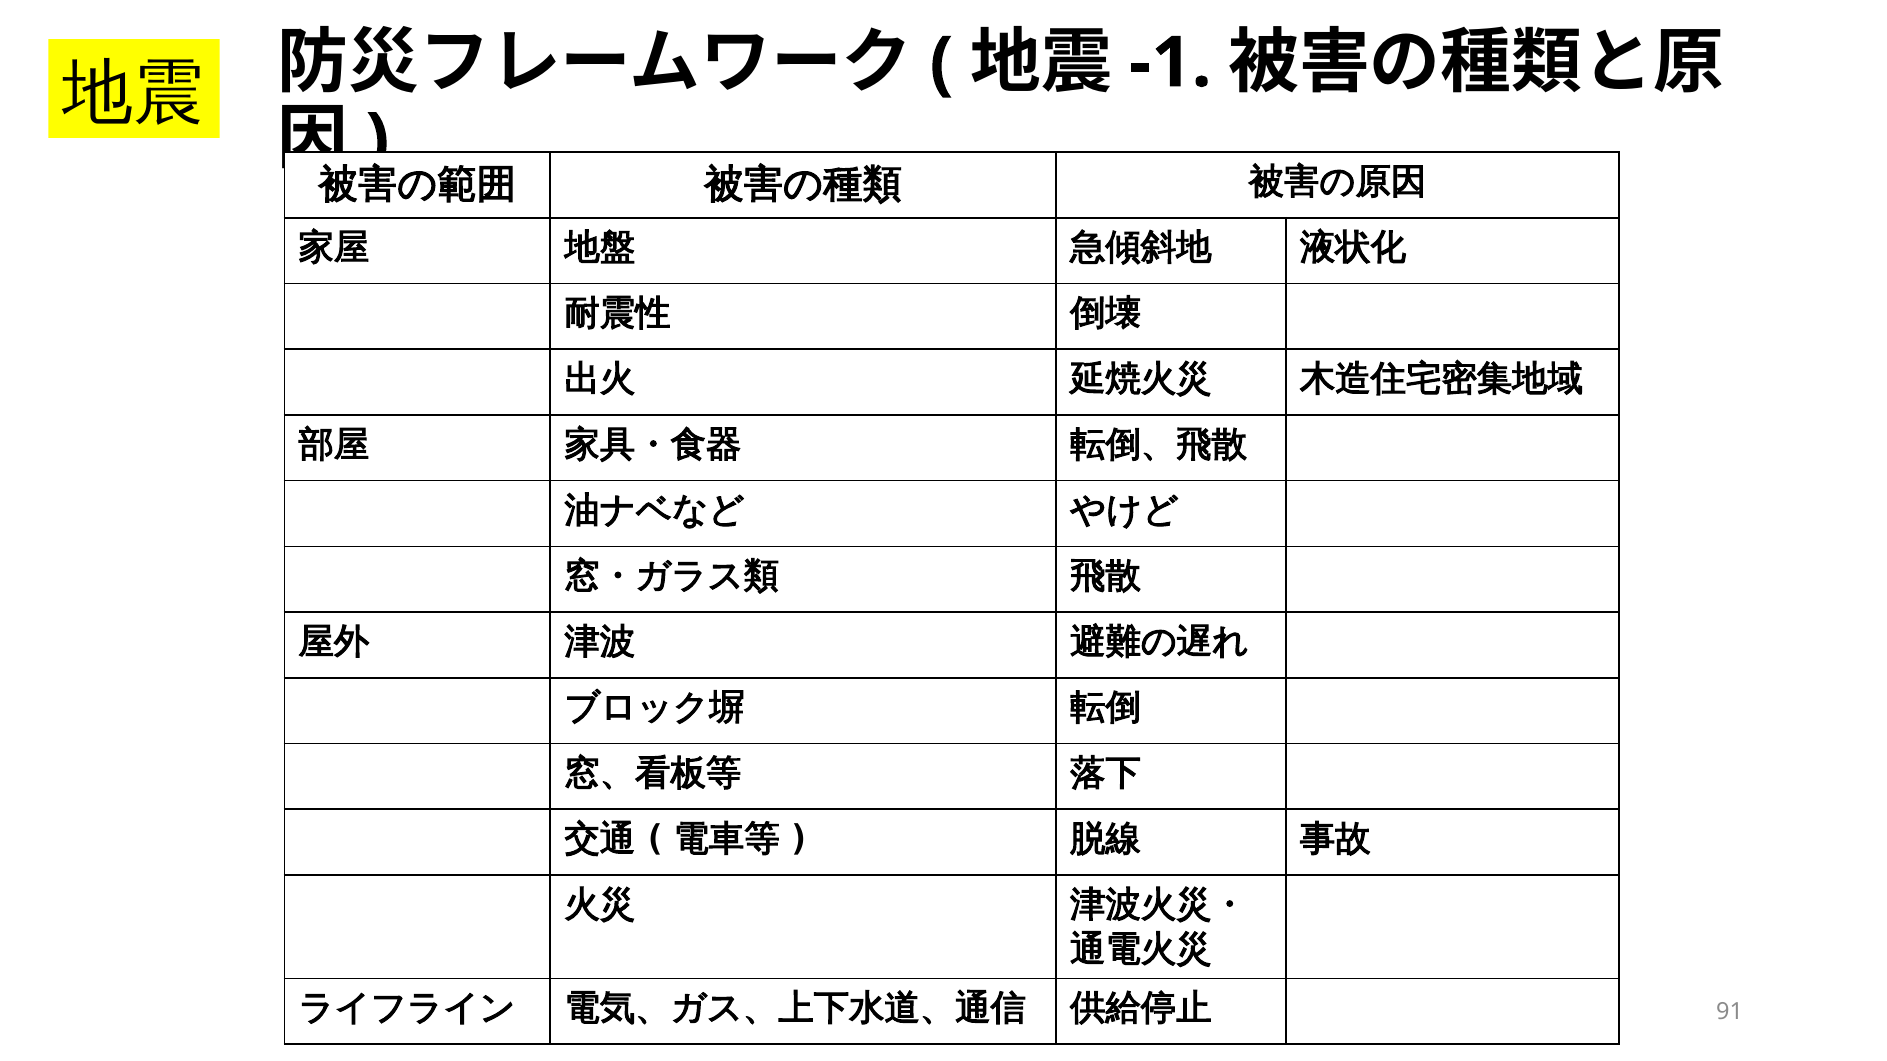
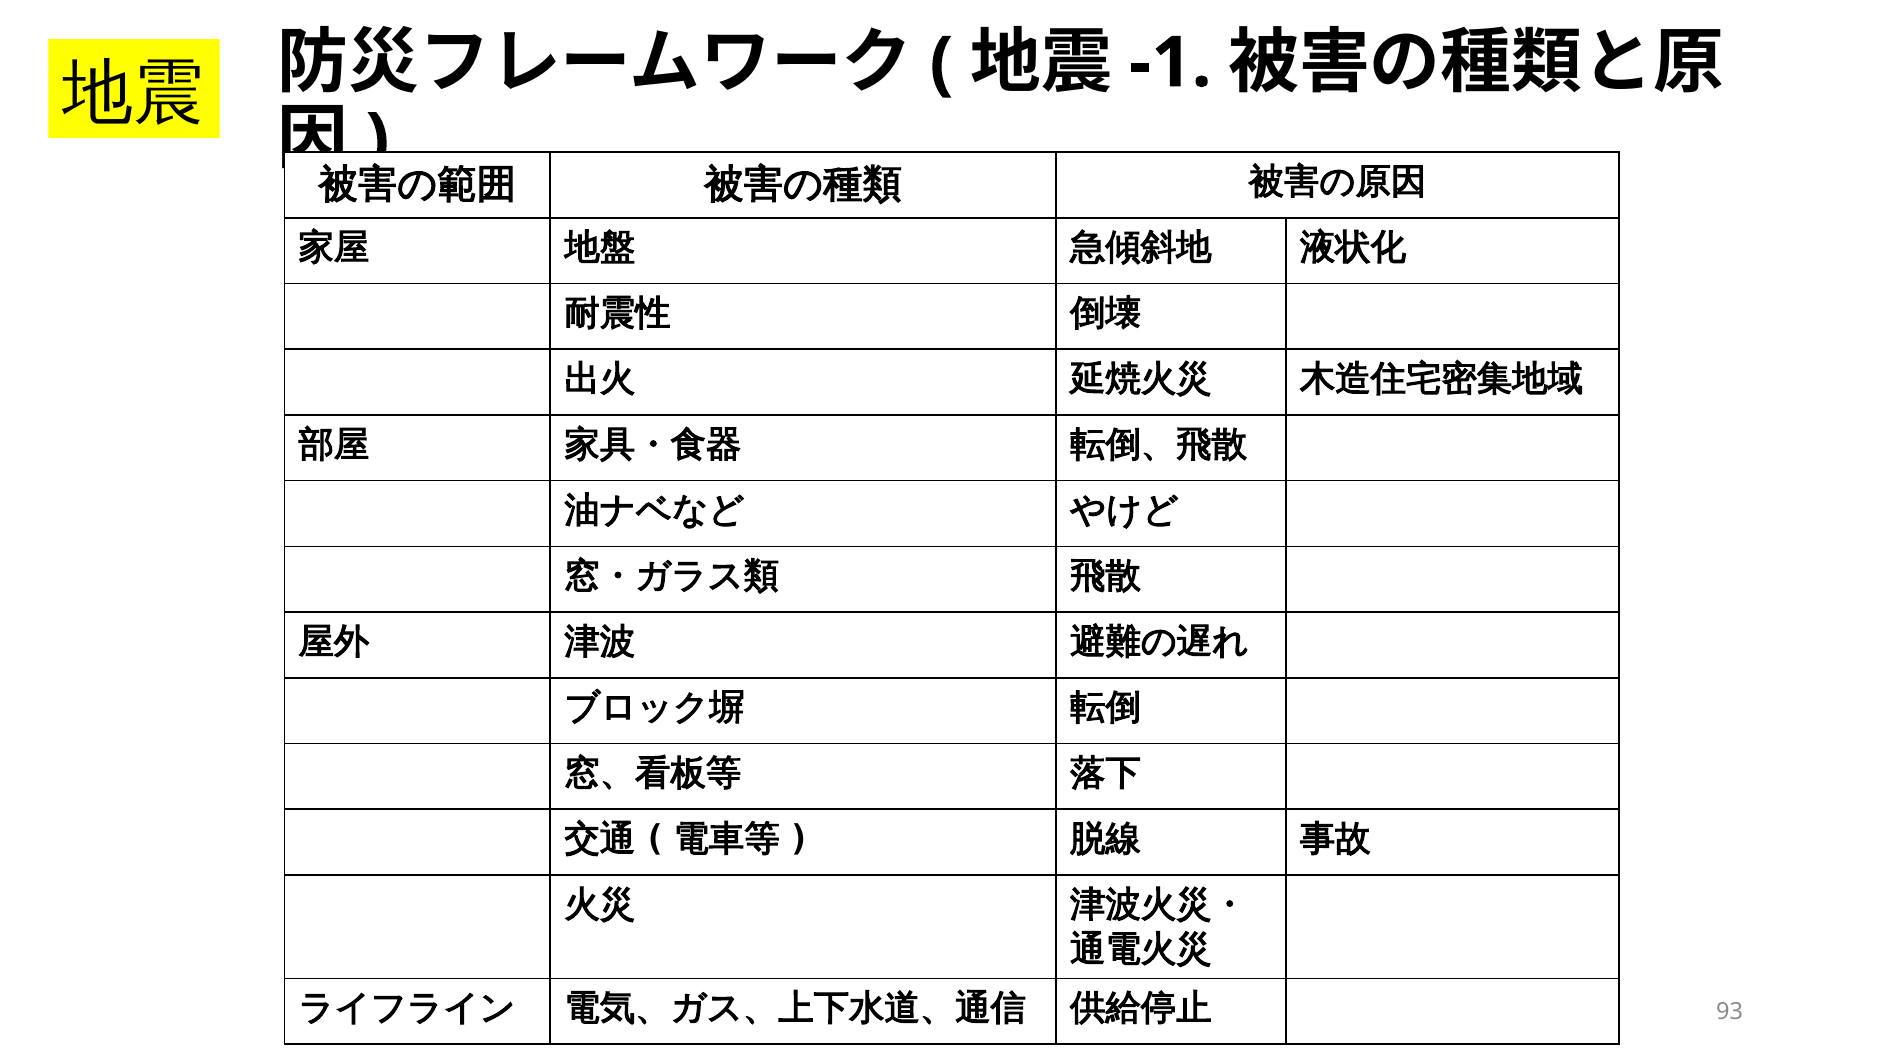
91: 91 -> 93 (1730, 1012)
